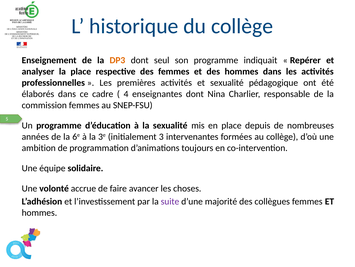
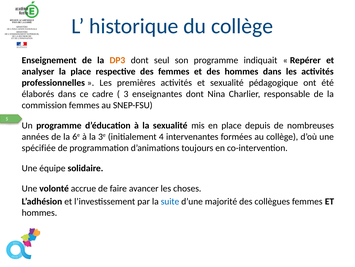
4: 4 -> 3 (126, 94)
3: 3 -> 4 (161, 136)
ambition: ambition -> spécifiée (39, 148)
suite colour: purple -> blue (170, 201)
